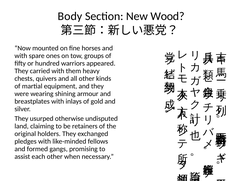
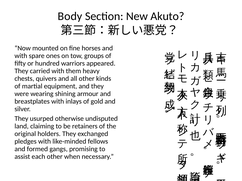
Wood: Wood -> Akuto (167, 16)
